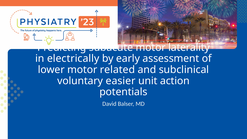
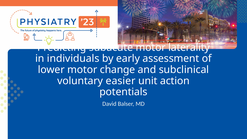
electrically: electrically -> individuals (73, 59)
related: related -> change (118, 70)
